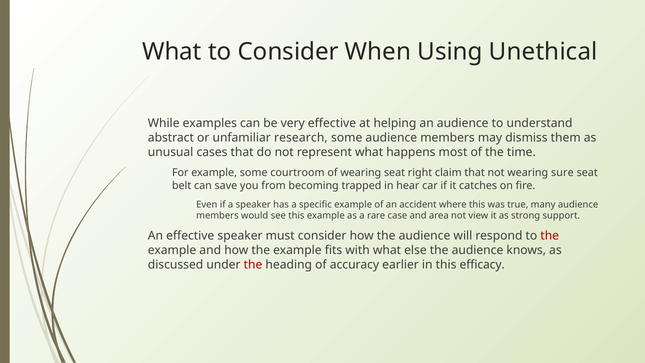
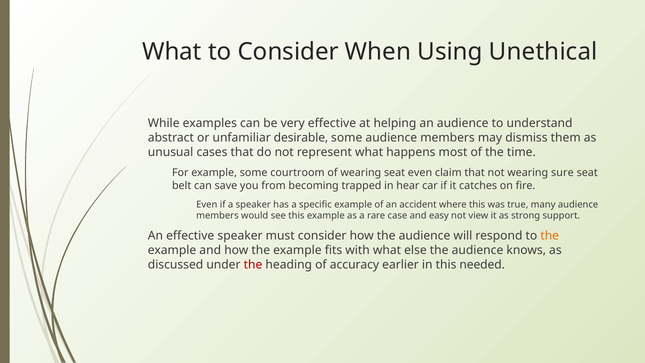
research: research -> desirable (301, 138)
seat right: right -> even (420, 173)
area: area -> easy (439, 216)
the colour: red -> orange (550, 235)
efficacy: efficacy -> needed (482, 265)
